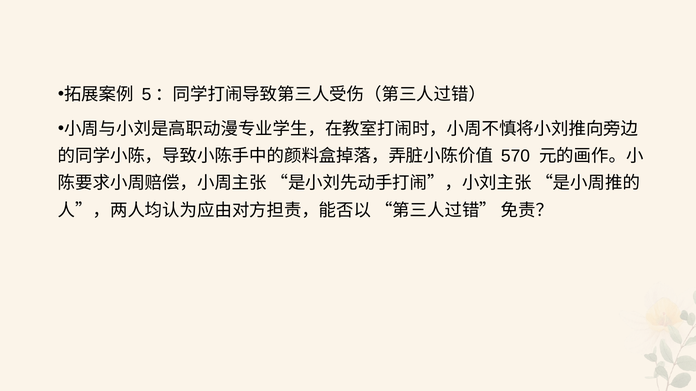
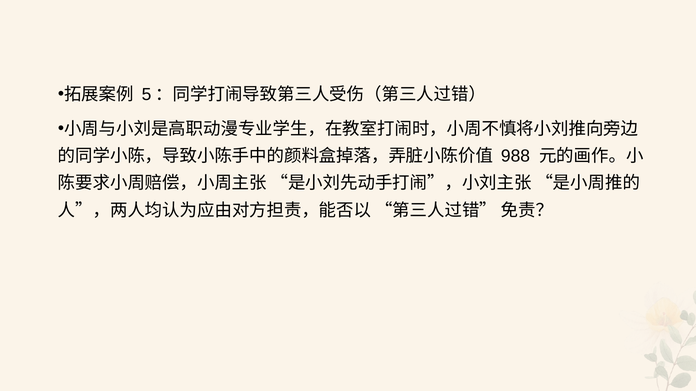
570: 570 -> 988 (515, 156)
